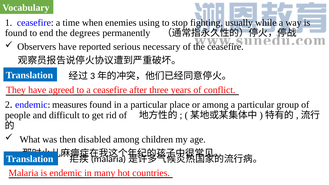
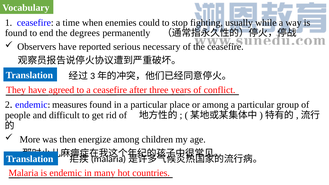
using: using -> could (149, 23)
What: What -> More (30, 139)
disabled: disabled -> energize (95, 139)
